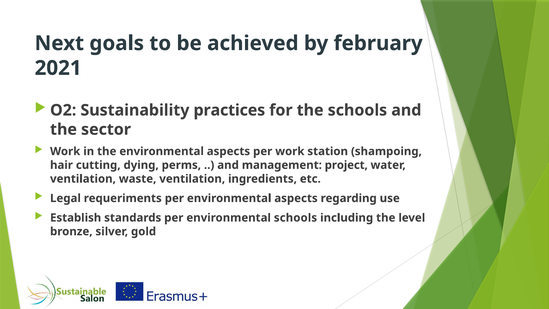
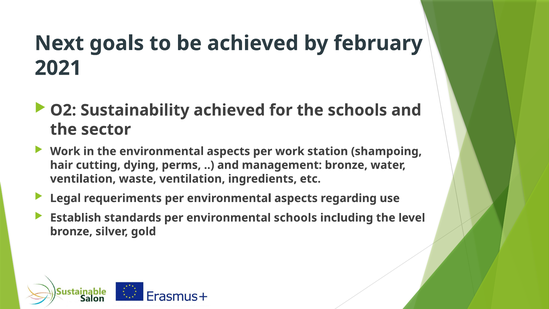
Sustainability practices: practices -> achieved (229, 110)
management project: project -> bronze (346, 165)
